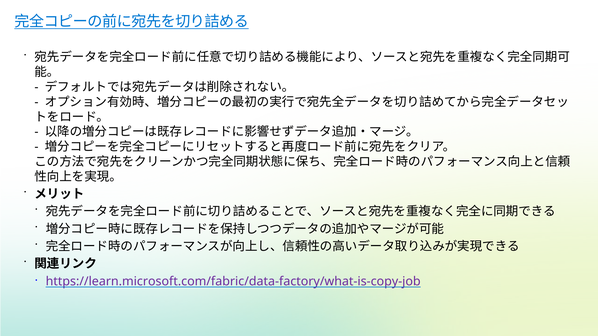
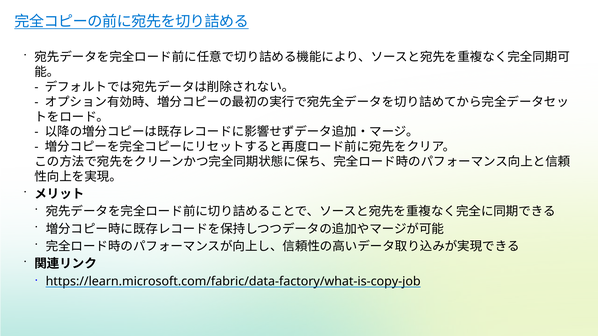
https://learn.microsoft.com/fabric/data-factory/what-is-copy-job colour: purple -> black (233, 282)
